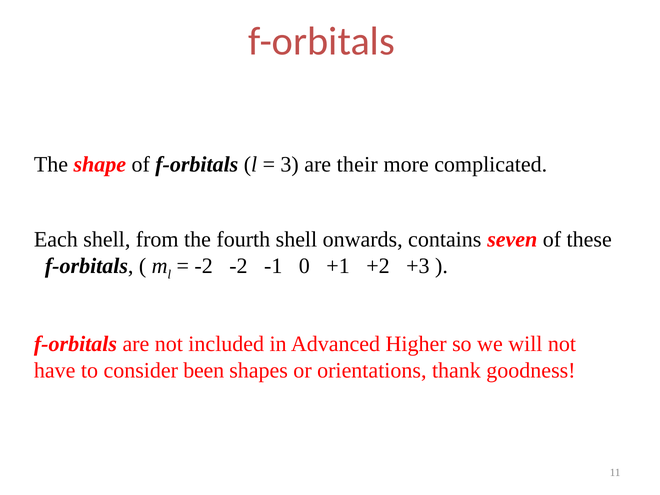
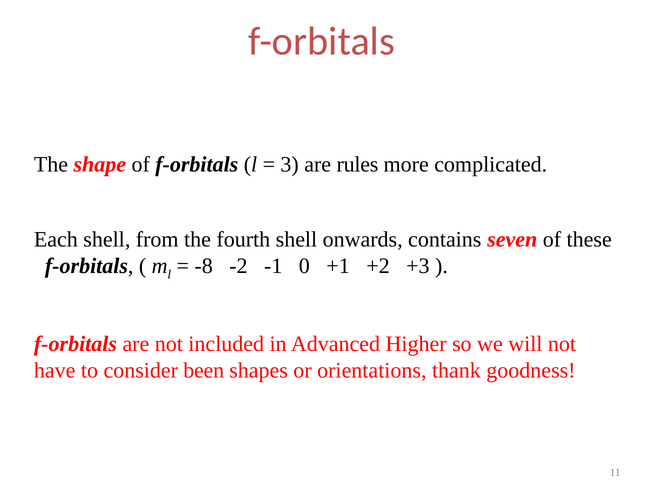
their: their -> rules (357, 165)
-2: -2 -> -8 (204, 266)
